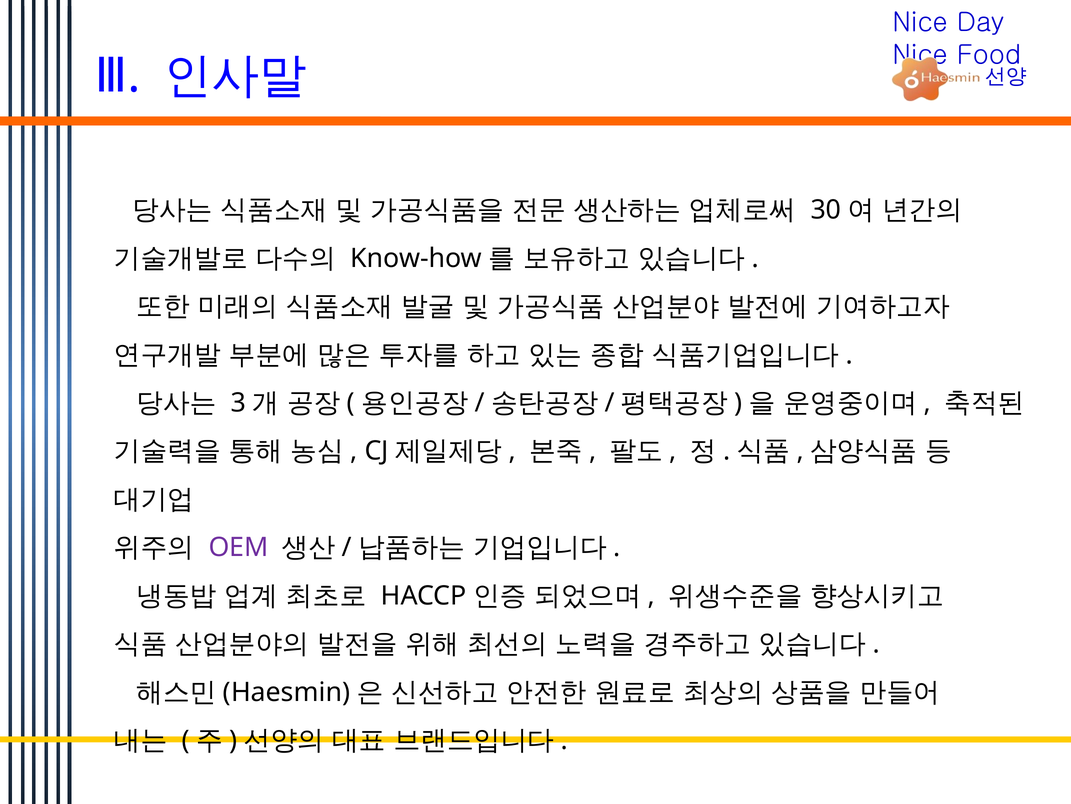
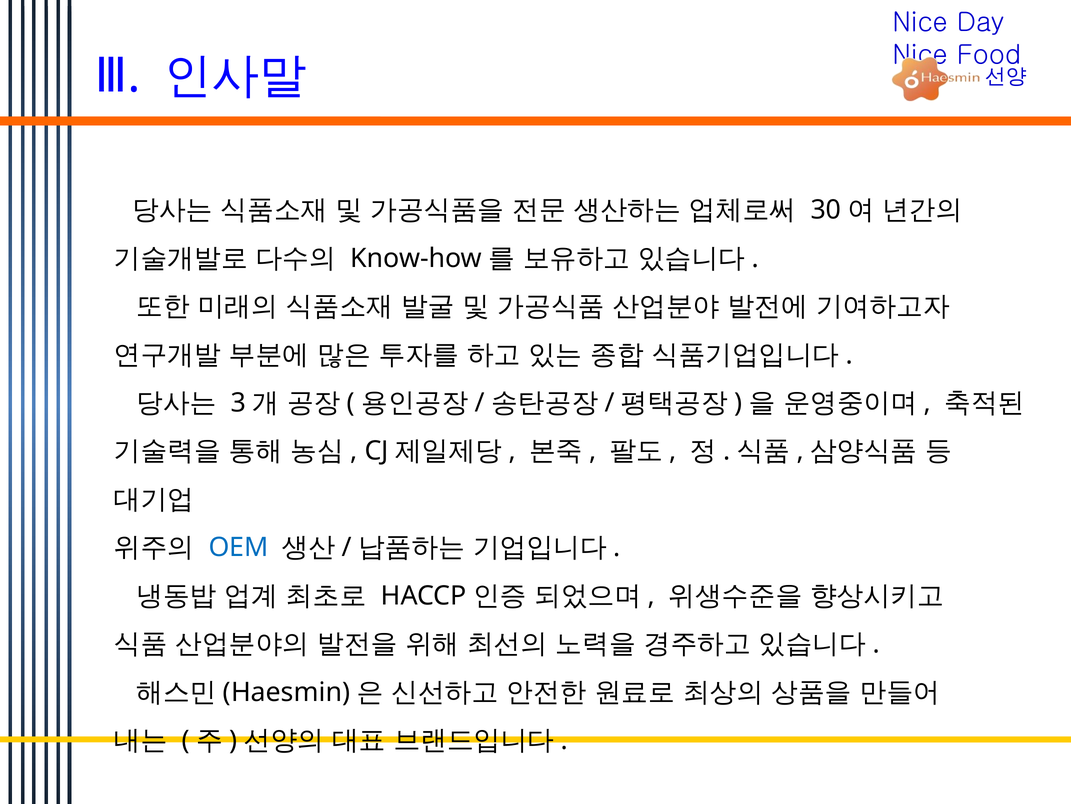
OEM colour: purple -> blue (239, 547)
